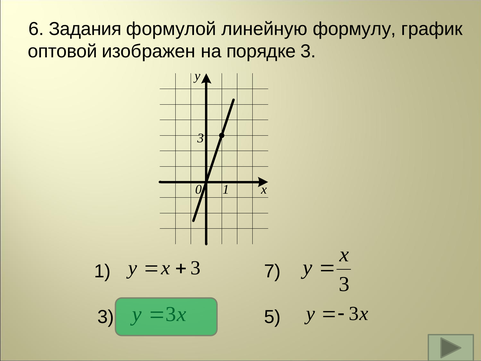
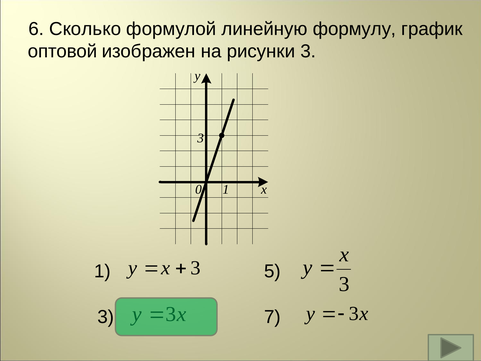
Задания: Задания -> Сколько (85, 29)
порядке: порядке -> рисунки (261, 51)
7: 7 -> 5 (272, 271)
5: 5 -> 7 (272, 317)
